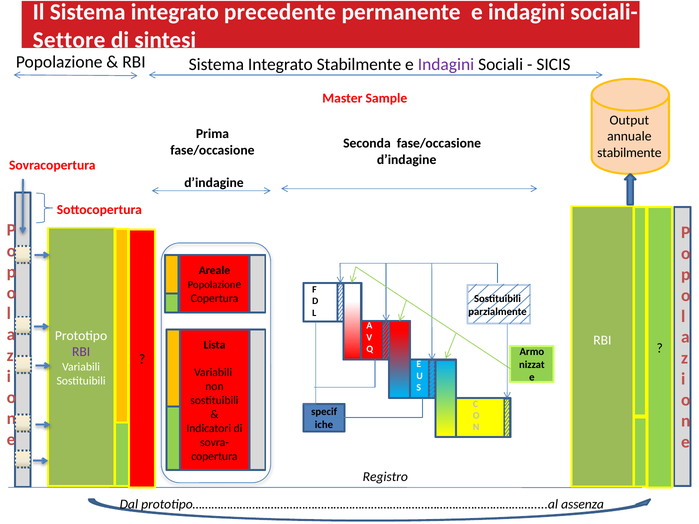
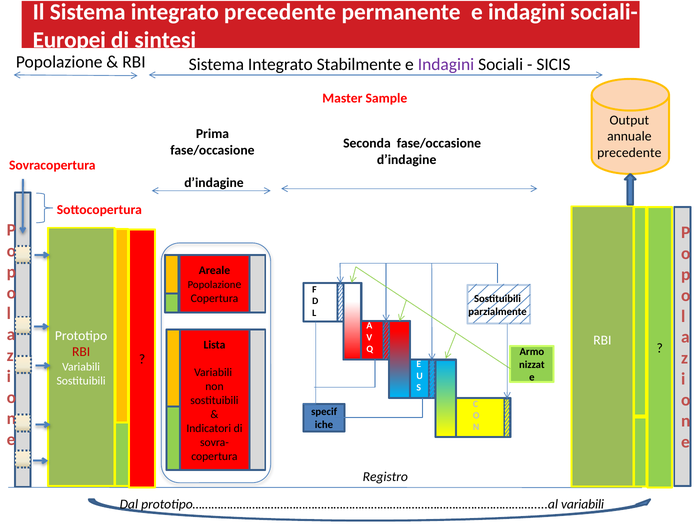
Settore: Settore -> Europei (69, 40)
stabilmente: stabilmente -> precedente (629, 153)
RBI colour: purple -> red (81, 352)
prototipo……………………………………………………………………………………………….....al assenza: assenza -> variabili (583, 504)
